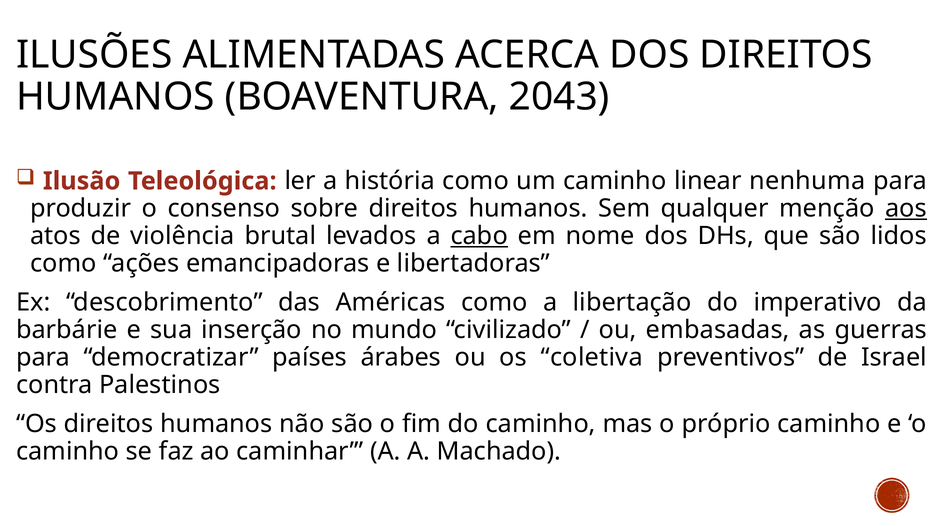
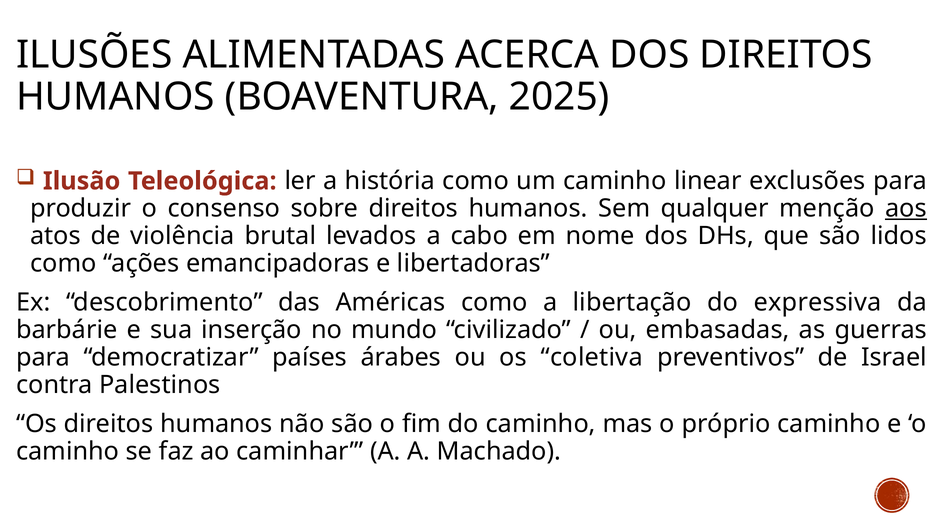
2043: 2043 -> 2025 (559, 97)
nenhuma: nenhuma -> exclusões (807, 181)
cabo underline: present -> none (479, 236)
imperativo: imperativo -> expressiva (818, 302)
